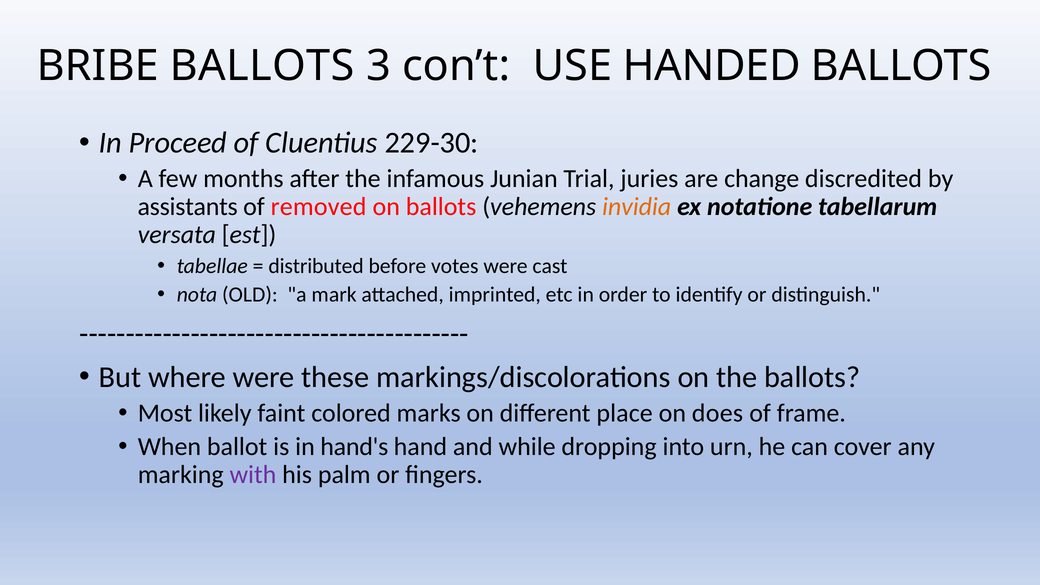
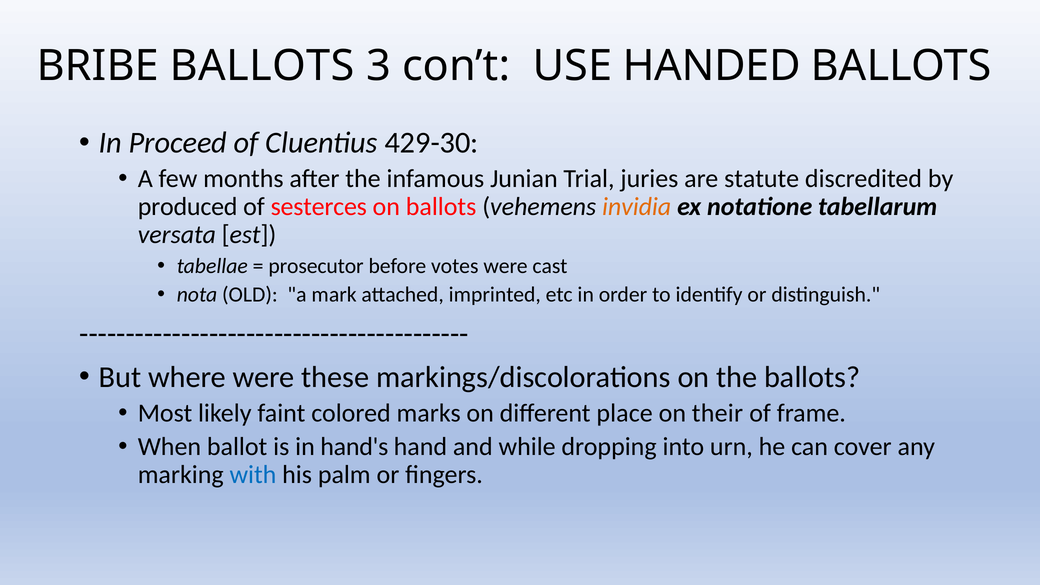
229-30: 229-30 -> 429-30 (432, 143)
change: change -> statute (762, 179)
assistants: assistants -> produced (188, 207)
removed: removed -> sesterces (319, 207)
distributed: distributed -> prosecutor (316, 266)
does: does -> their (717, 413)
with colour: purple -> blue (253, 475)
